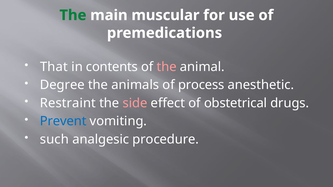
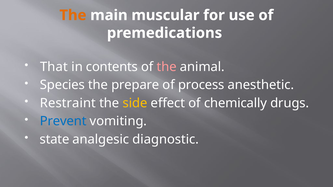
The colour: green -> orange (73, 15)
Degree: Degree -> Species (62, 85)
animals: animals -> prepare (135, 85)
side colour: pink -> yellow (135, 103)
obstetrical: obstetrical -> chemically (236, 103)
such: such -> state (55, 140)
procedure: procedure -> diagnostic (166, 140)
